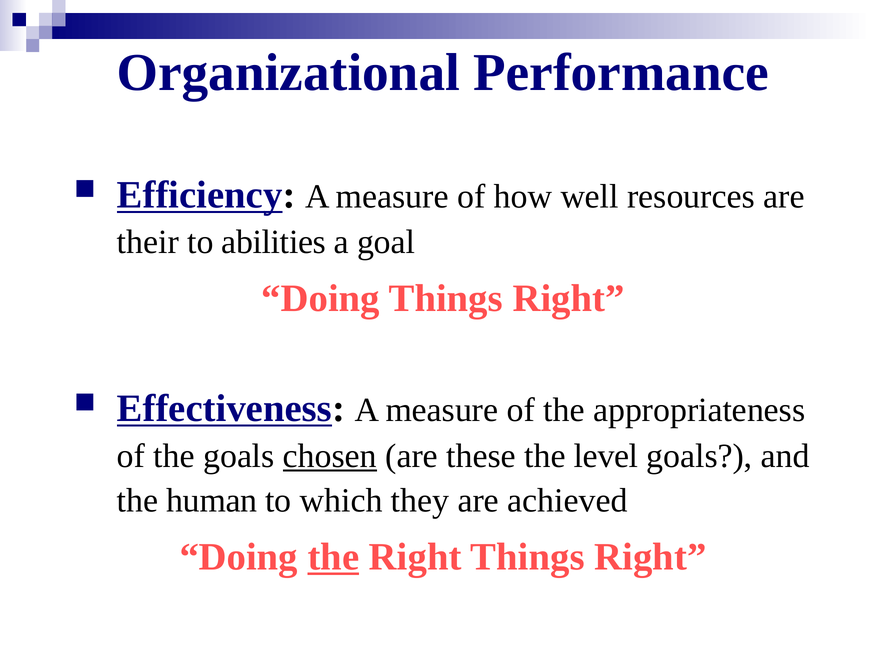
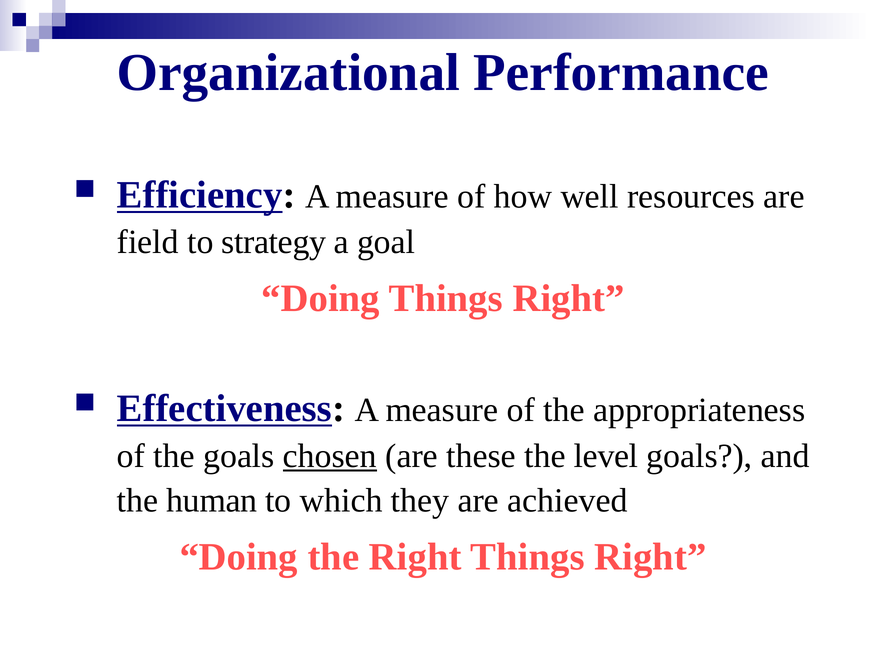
their: their -> field (148, 242)
abilities: abilities -> strategy (274, 242)
the underline: present -> none (333, 557)
